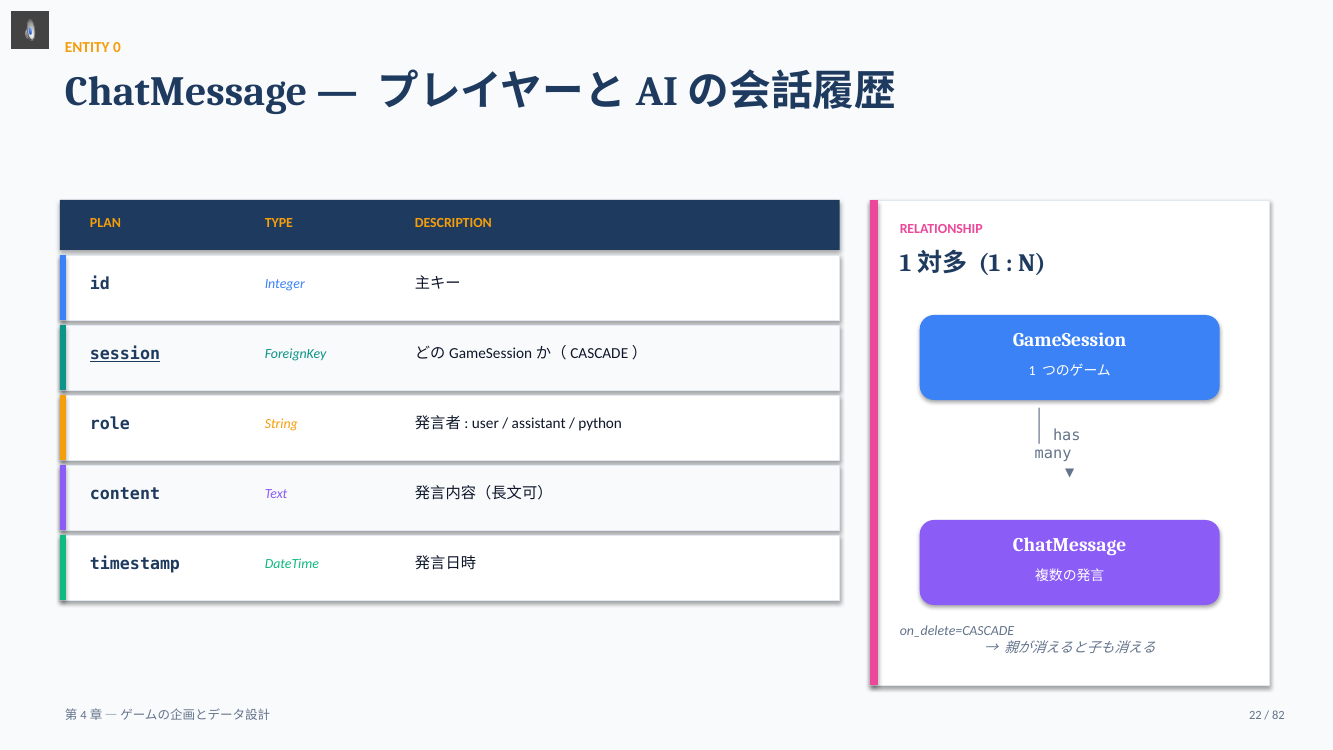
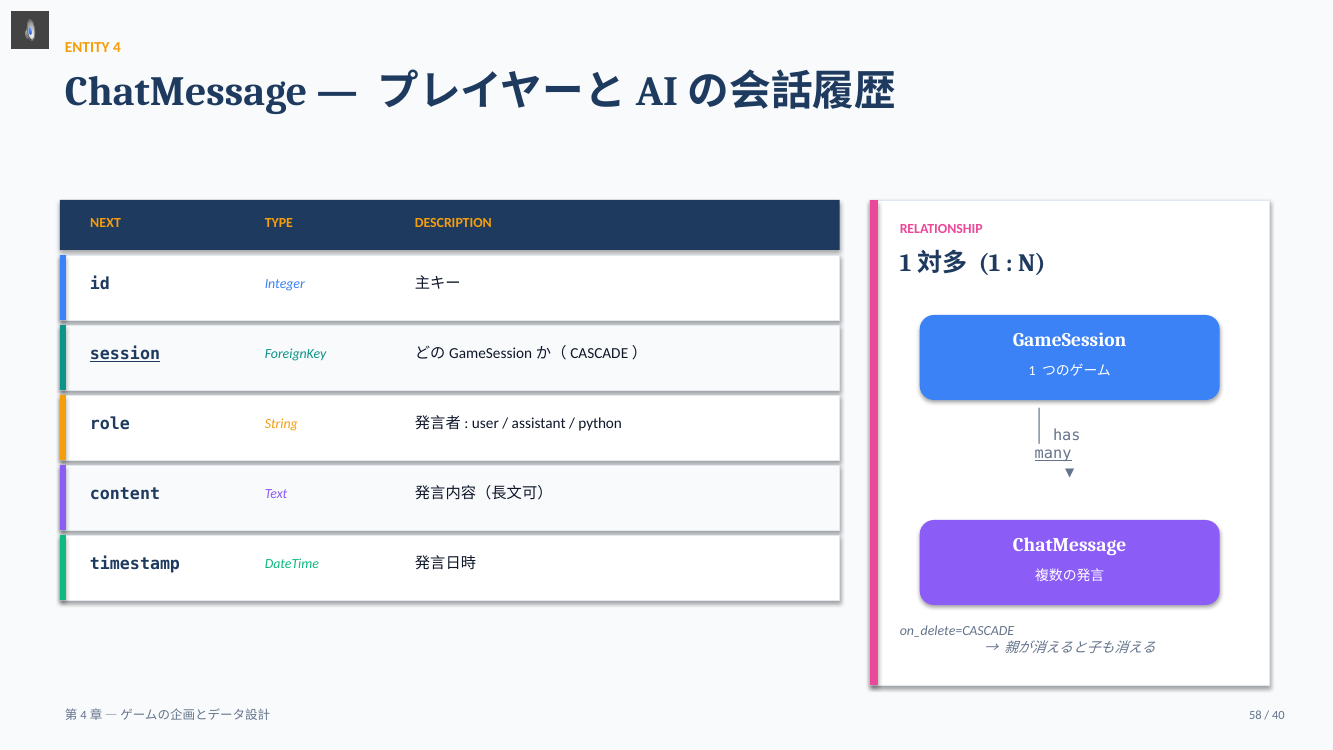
0: 0 -> 4 (117, 47)
PLAN: PLAN -> NEXT (106, 223)
many underline: none -> present (1053, 454)
22: 22 -> 58 (1255, 715)
82: 82 -> 40 (1278, 715)
